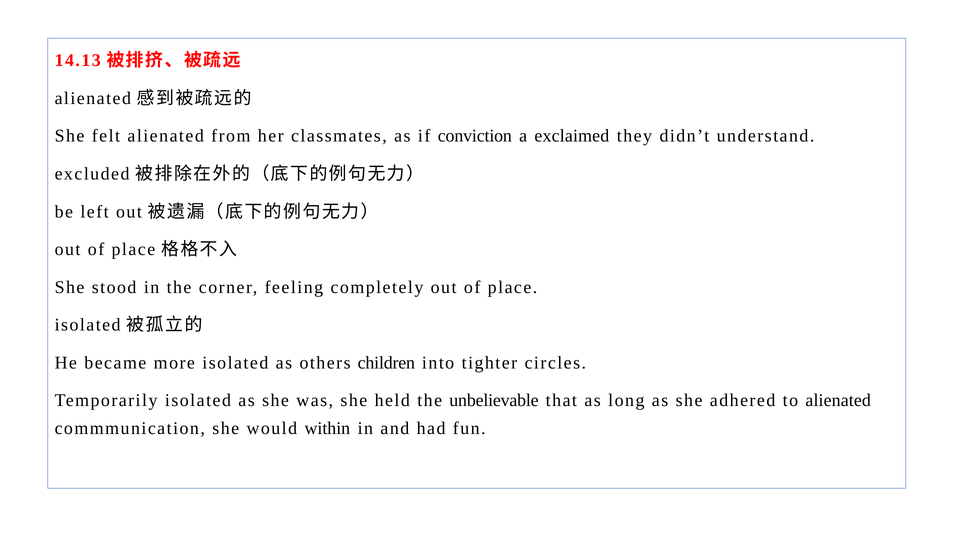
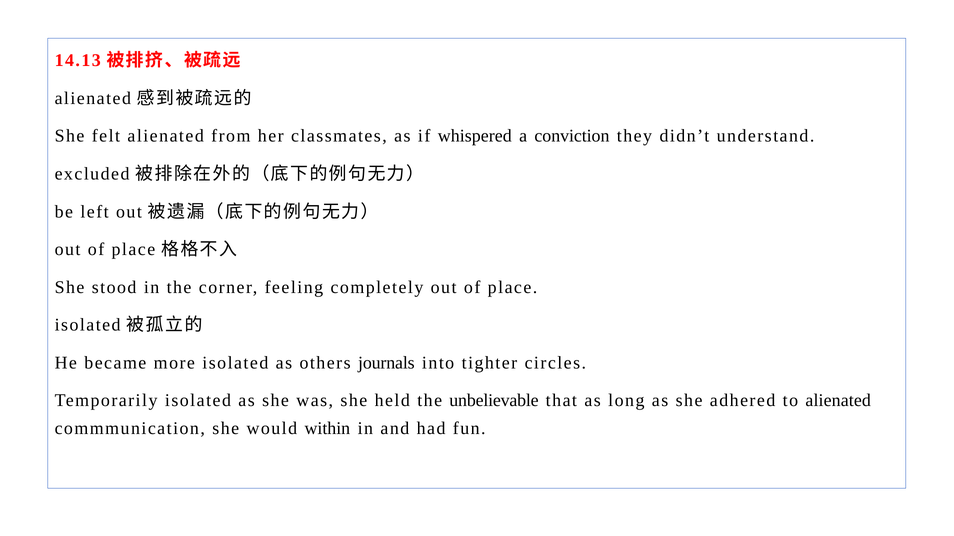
conviction: conviction -> whispered (475, 136)
exclaimed: exclaimed -> conviction (572, 136)
children: children -> journals (386, 363)
